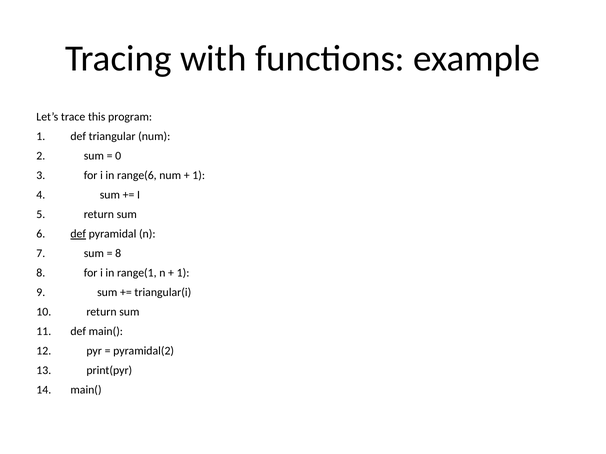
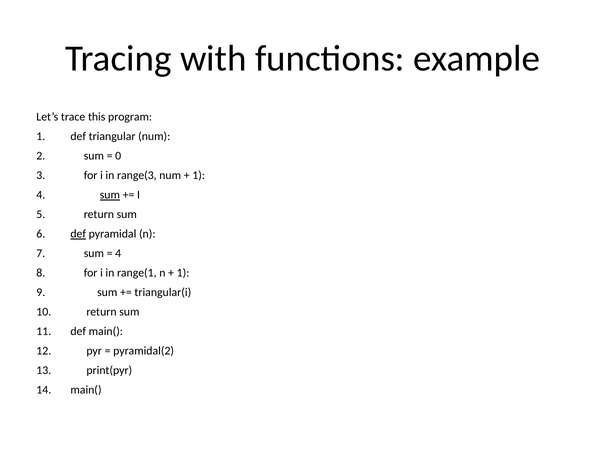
range(6: range(6 -> range(3 (137, 176)
sum underline: none -> present (110, 195)
8: 8 -> 4 (118, 254)
